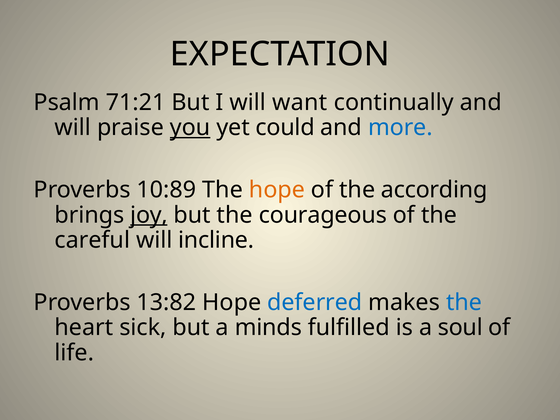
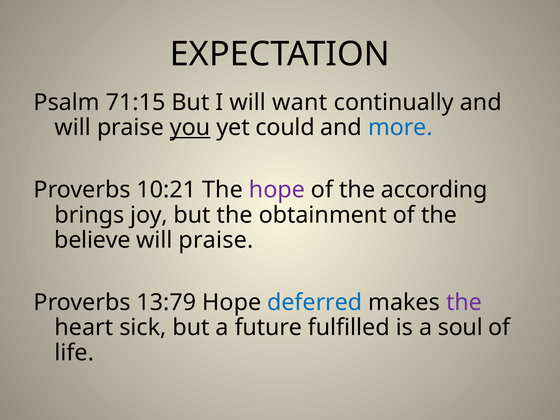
71:21: 71:21 -> 71:15 (136, 102)
10:89: 10:89 -> 10:21 (166, 190)
hope colour: orange -> purple (277, 190)
joy underline: present -> none (149, 215)
courageous: courageous -> obtainment (323, 215)
careful: careful -> believe (92, 240)
incline: incline -> praise (216, 240)
13:82: 13:82 -> 13:79 (166, 302)
the colour: blue -> purple (464, 302)
minds: minds -> future (268, 328)
